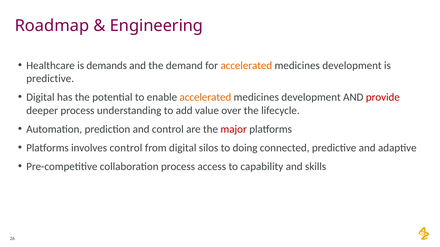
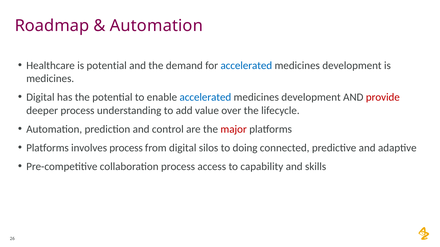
Engineering: Engineering -> Automation (156, 26)
is demands: demands -> potential (107, 66)
accelerated colour: orange -> blue (246, 66)
predictive: predictive -> medicines (50, 79)
accelerated colour: orange -> blue (205, 98)
involves control: control -> process (126, 148)
